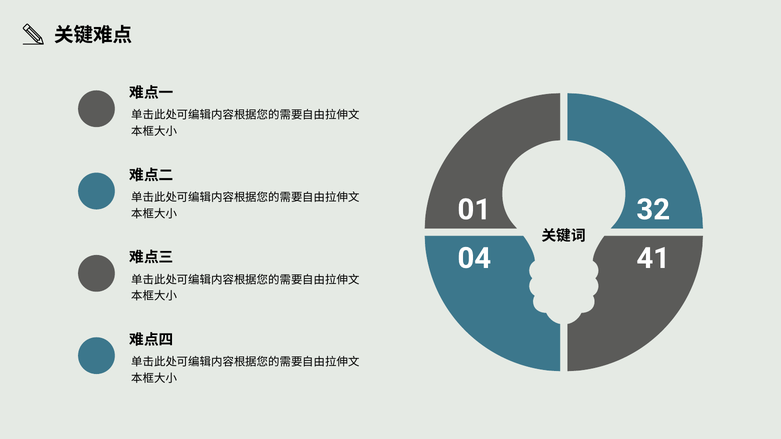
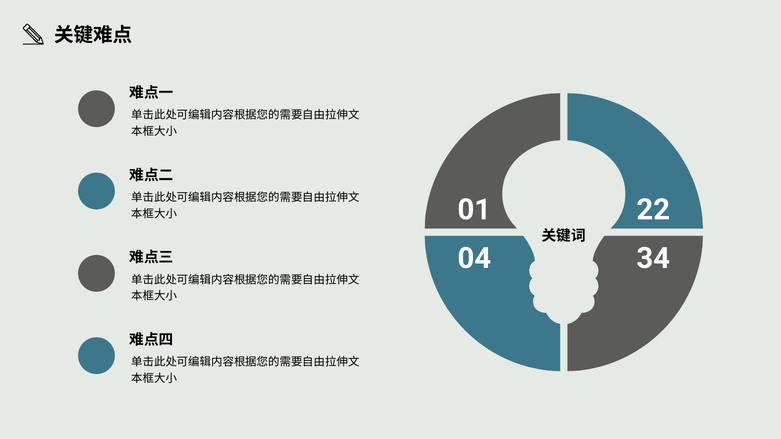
32: 32 -> 22 (653, 210)
41: 41 -> 34 (653, 258)
